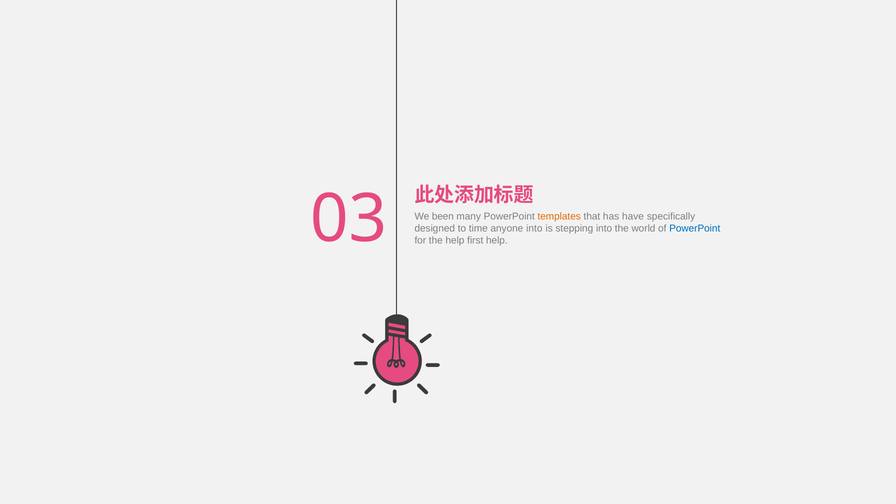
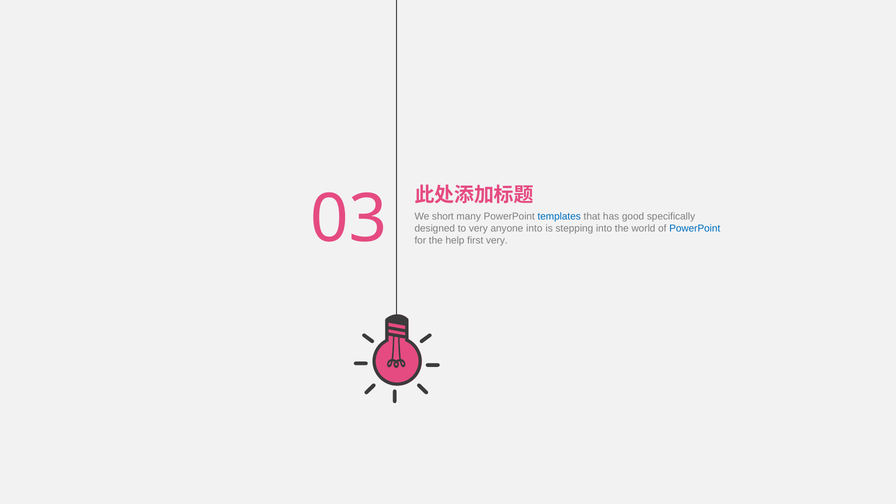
been: been -> short (443, 217)
templates colour: orange -> blue (559, 217)
have: have -> good (633, 217)
to time: time -> very (478, 228)
first help: help -> very (497, 240)
